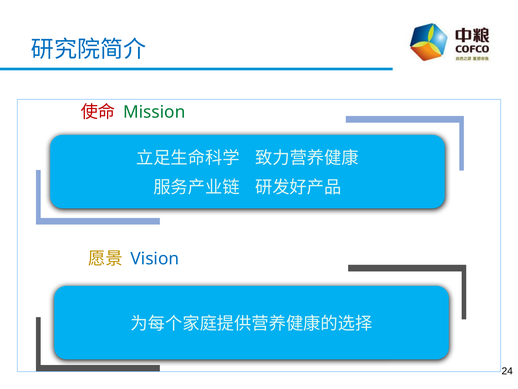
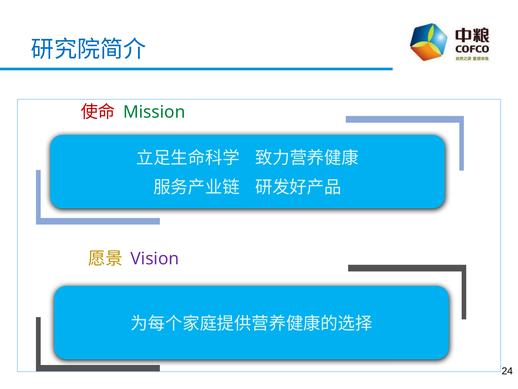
Vision colour: blue -> purple (155, 259)
